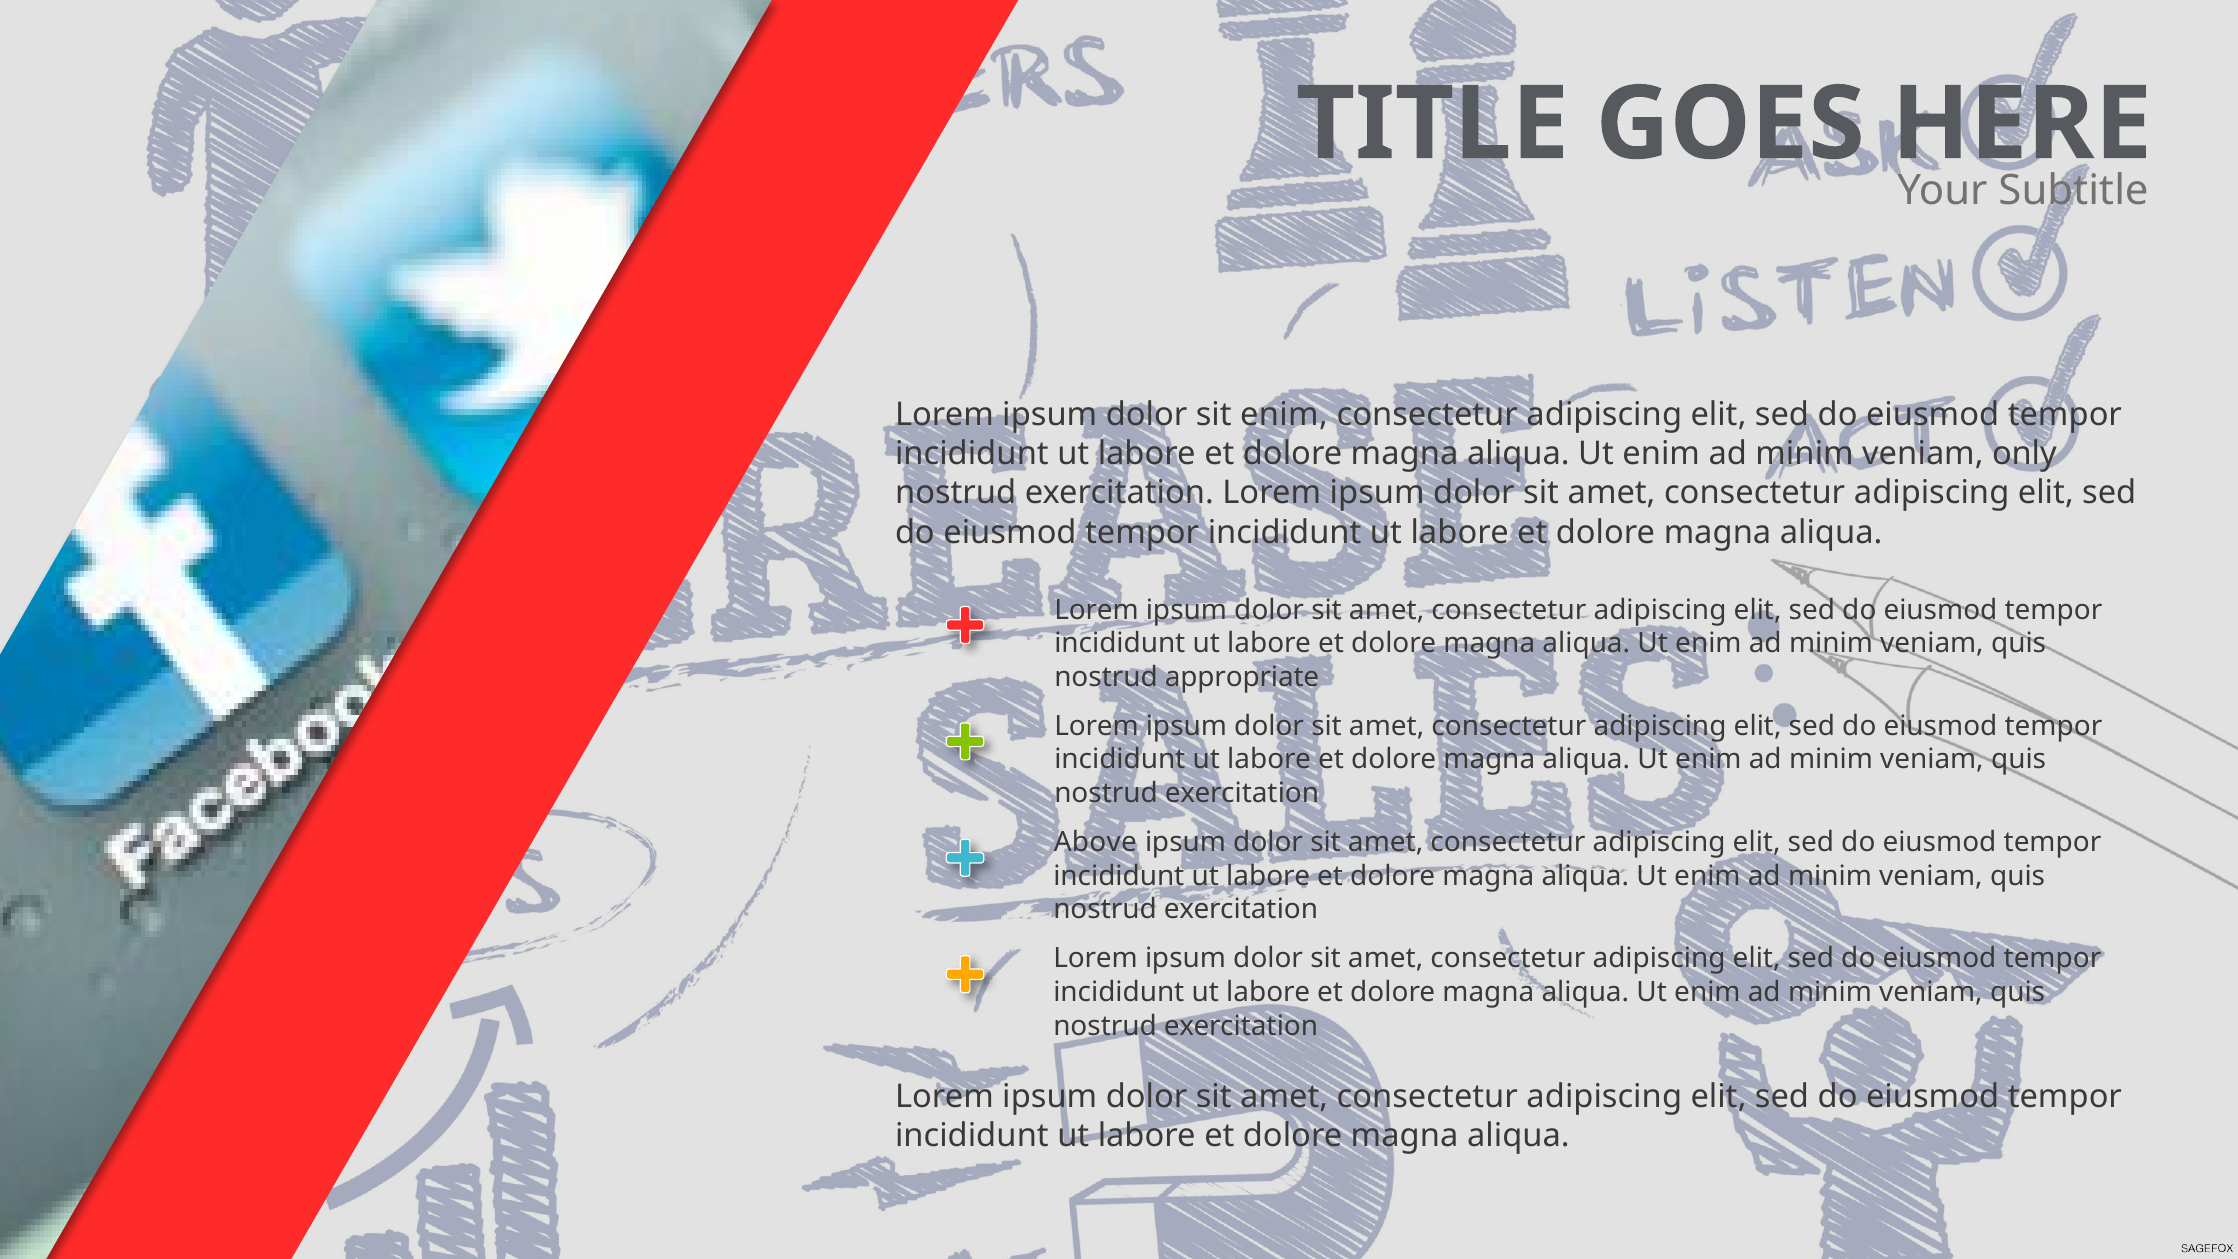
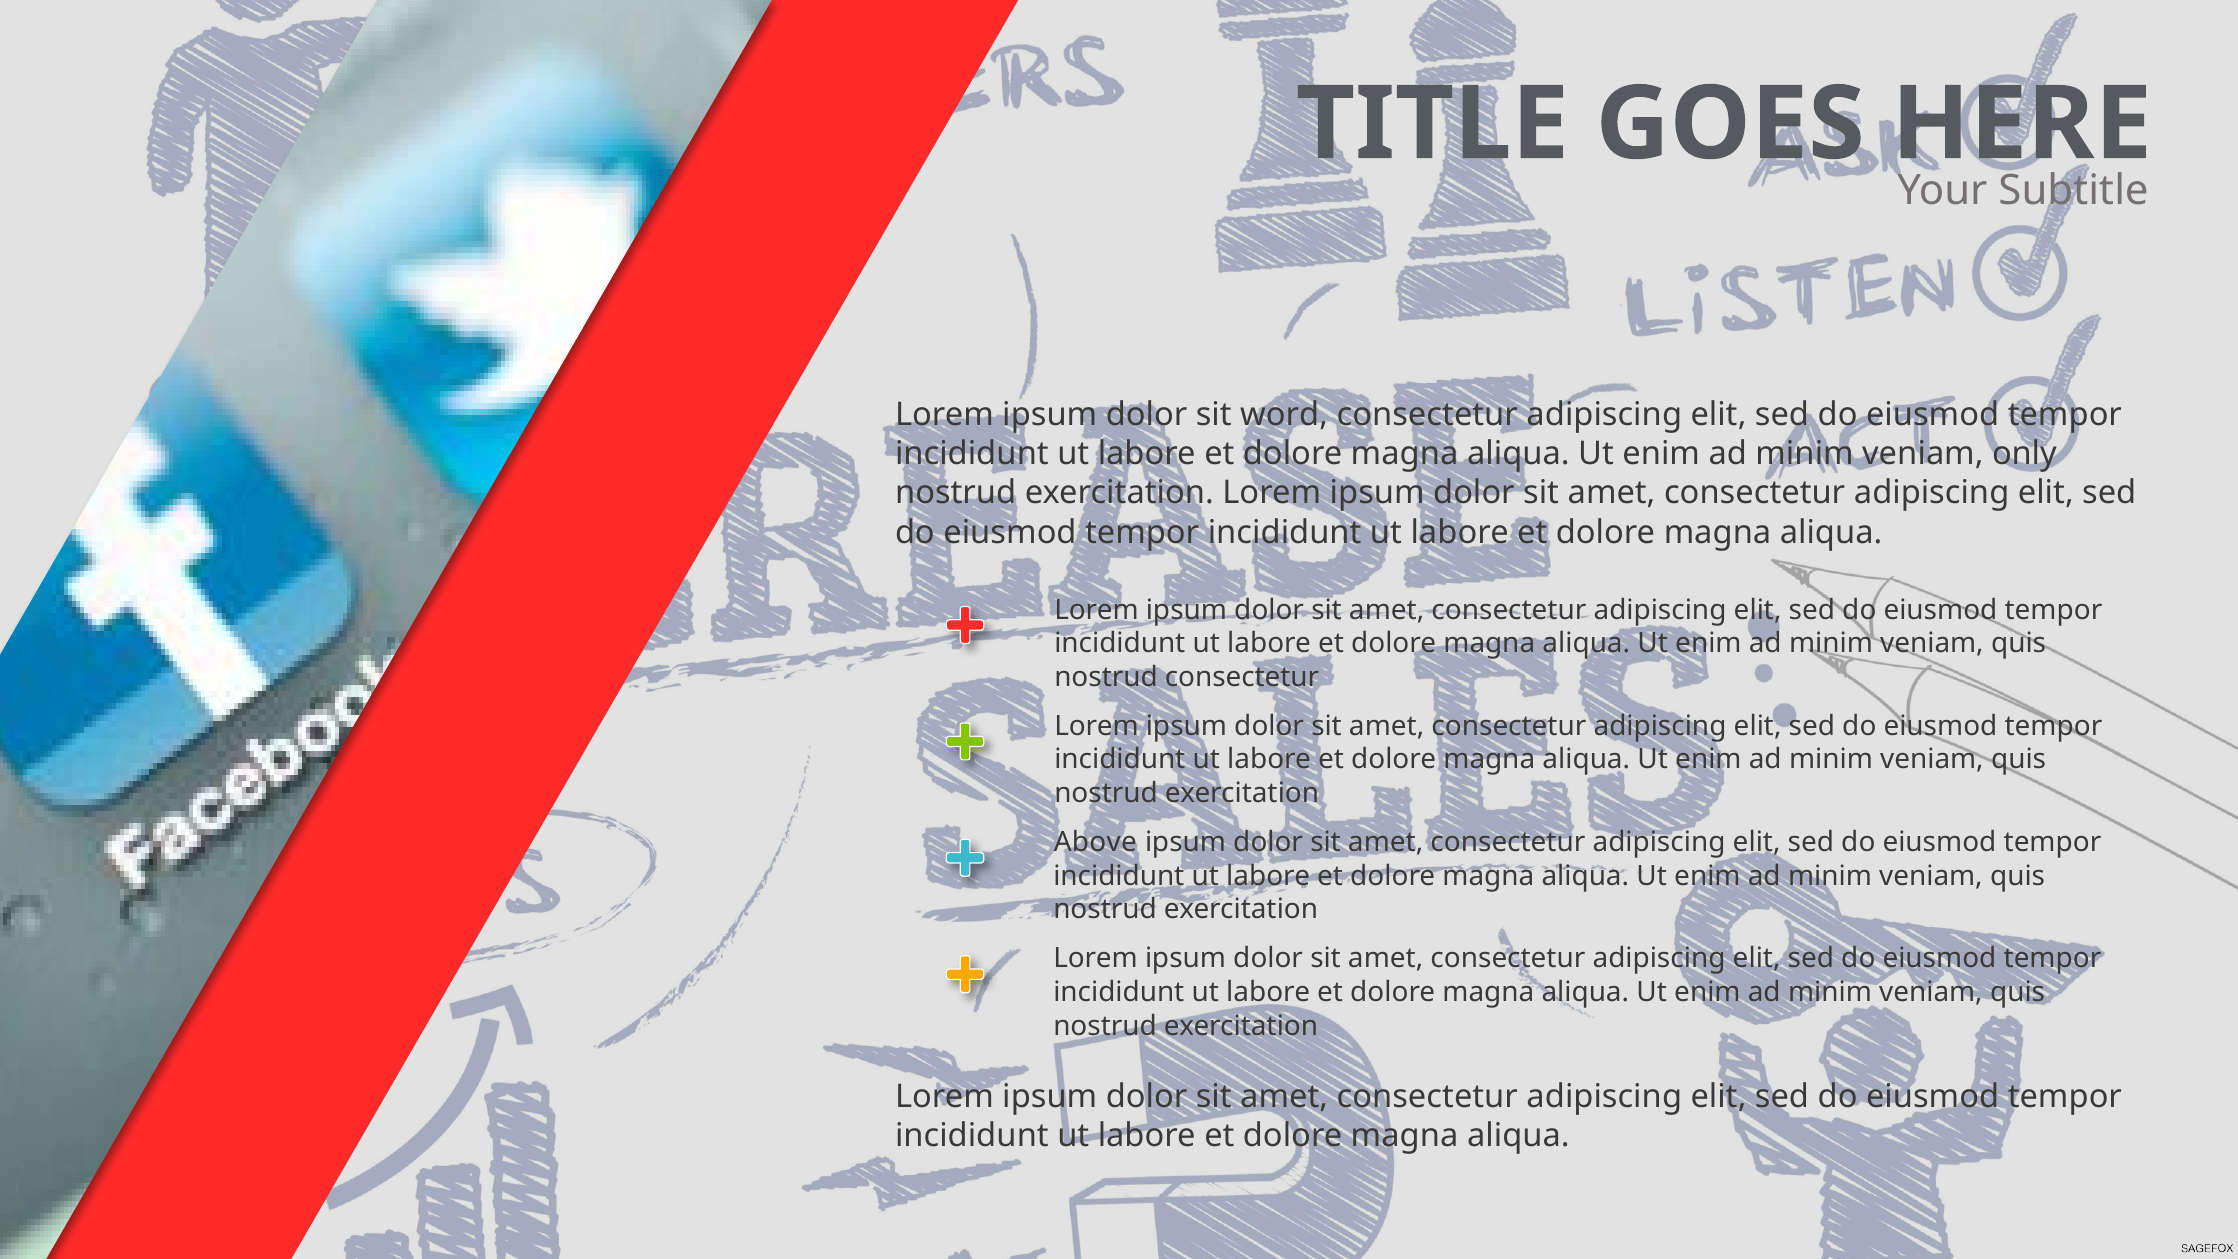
sit enim: enim -> word (1284, 415)
nostrud appropriate: appropriate -> consectetur (1242, 677)
